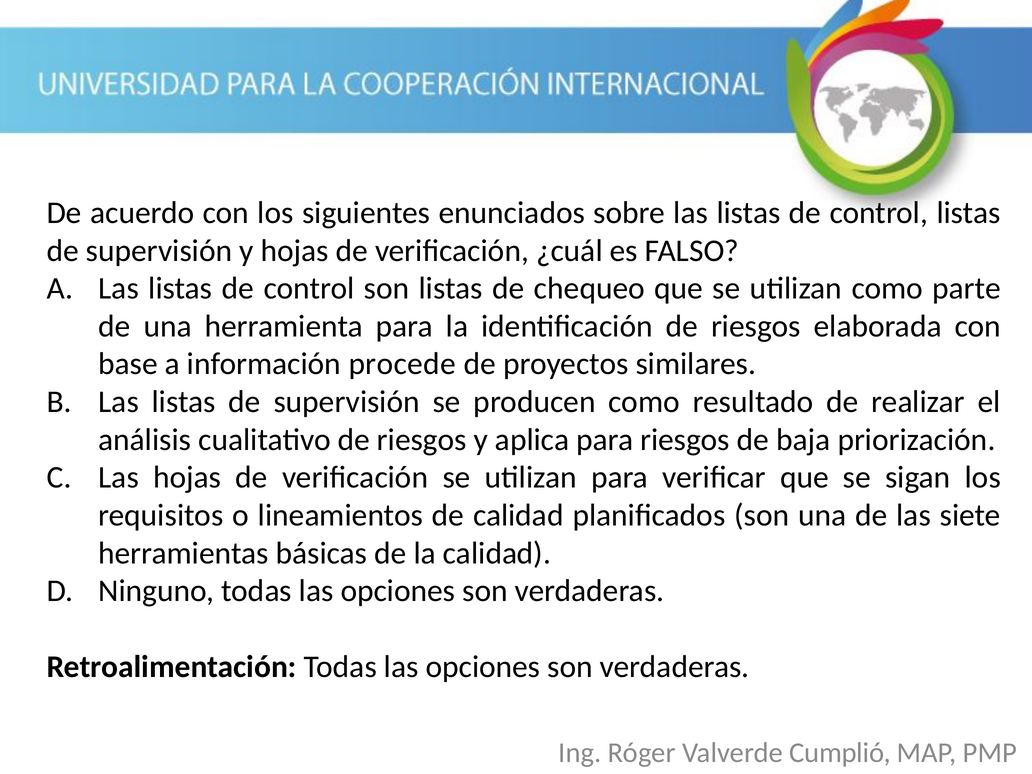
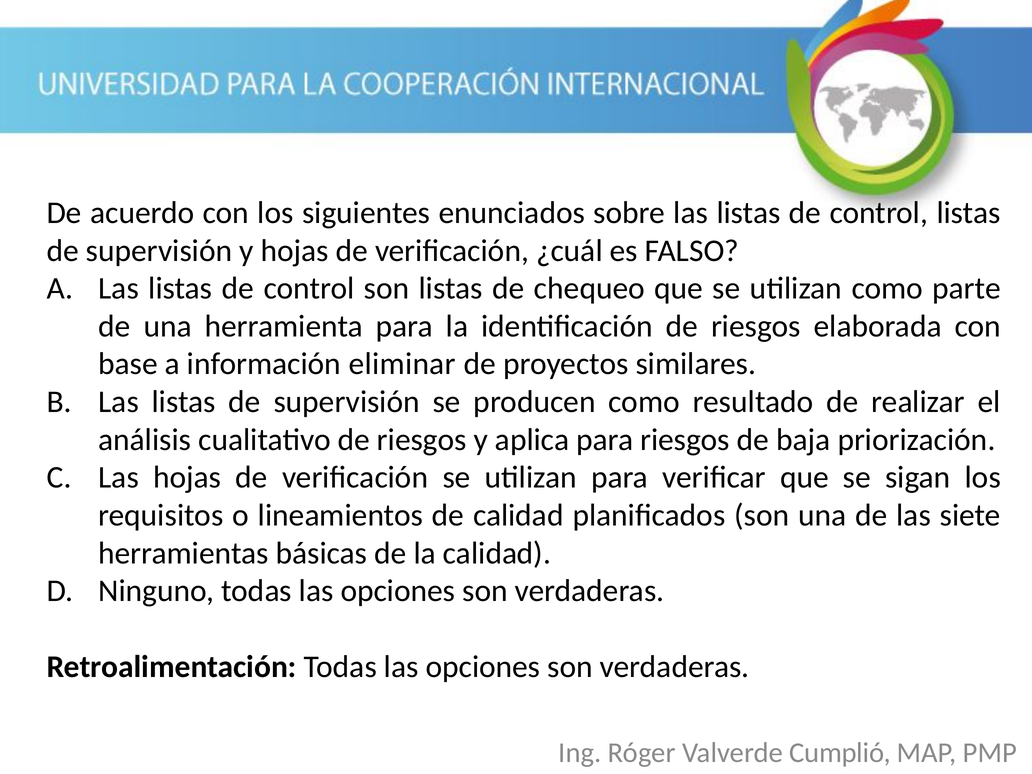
procede: procede -> eliminar (402, 364)
